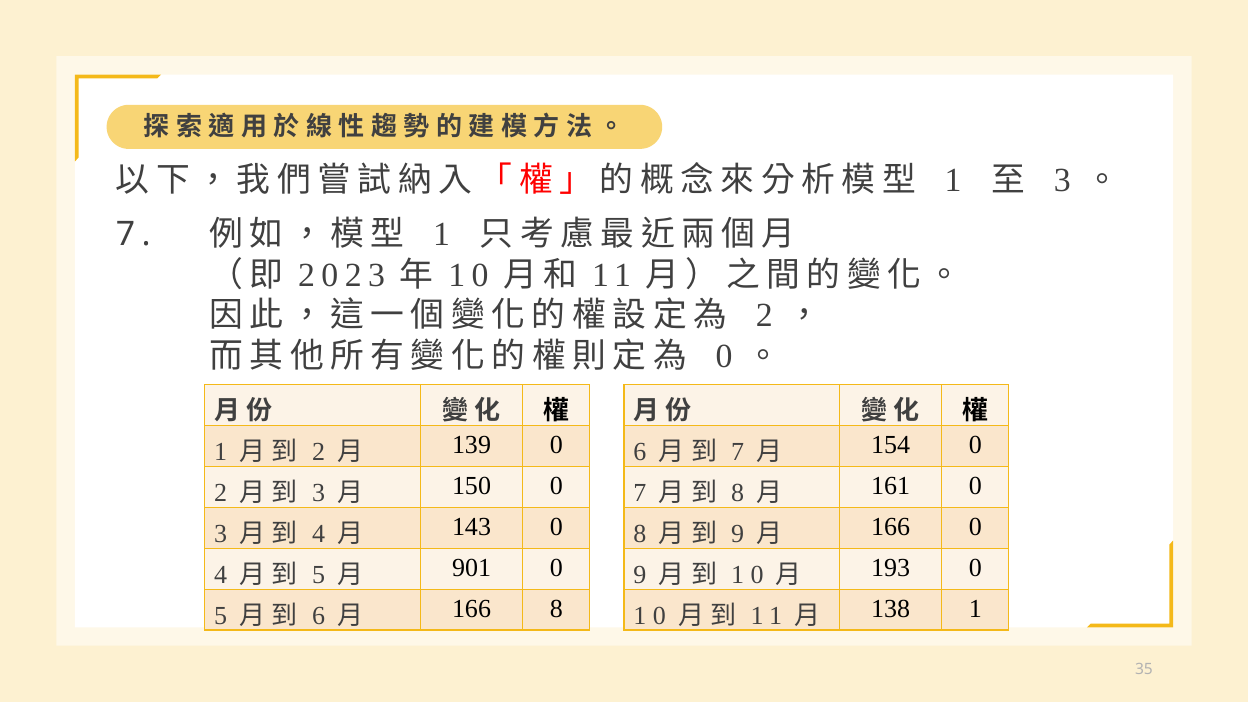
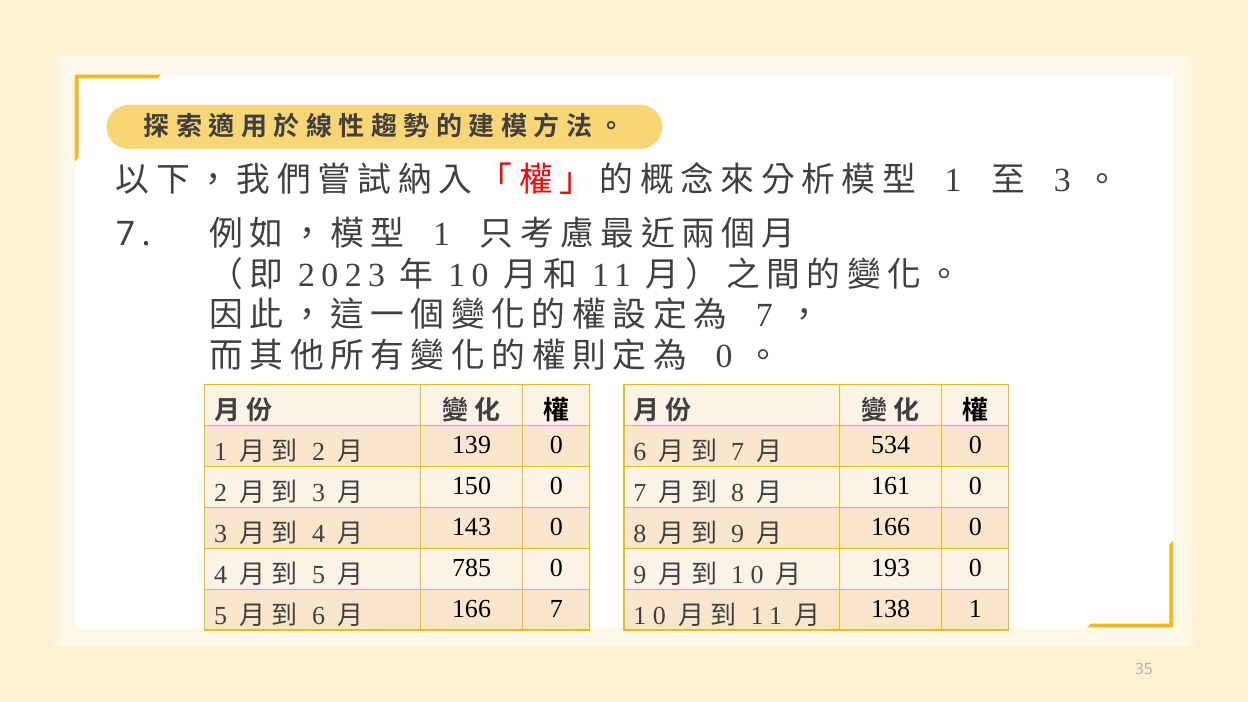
2: 2 -> 7 (764, 316)
154: 154 -> 534 (891, 445)
901: 901 -> 785 (472, 568)
166 8: 8 -> 7 (556, 608)
